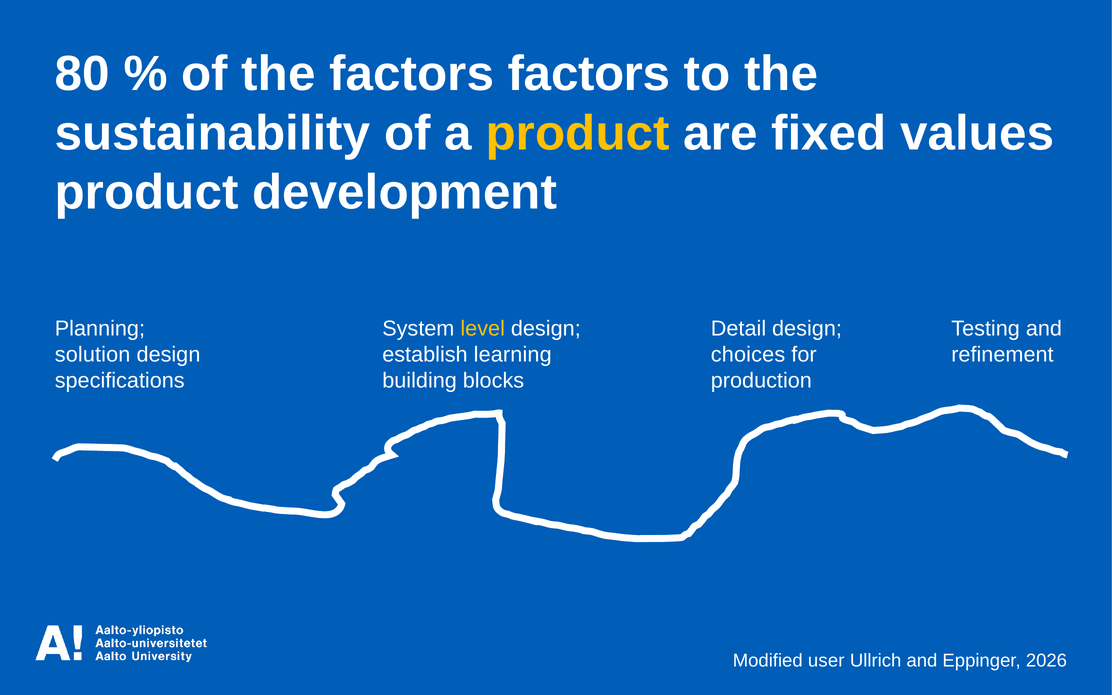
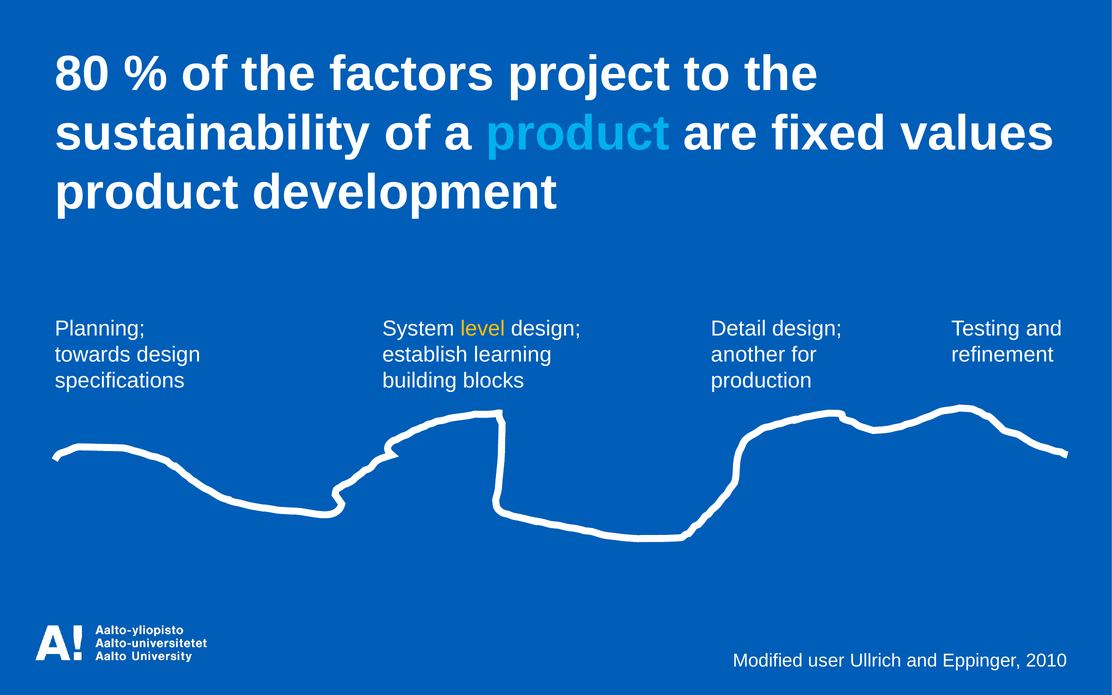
factors factors: factors -> project (589, 74)
product colour: yellow -> light blue (578, 133)
solution: solution -> towards (93, 355)
choices: choices -> another (748, 355)
2026: 2026 -> 2010 (1046, 661)
